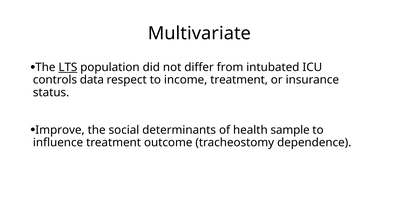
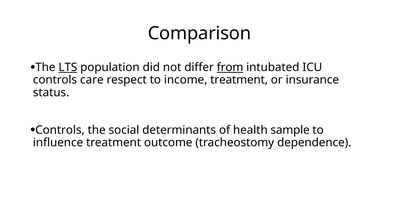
Multivariate: Multivariate -> Comparison (199, 34)
from underline: none -> present (230, 67)
data: data -> care (92, 80)
Improve: Improve -> Controls (60, 130)
